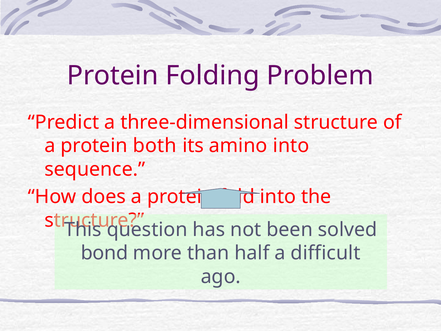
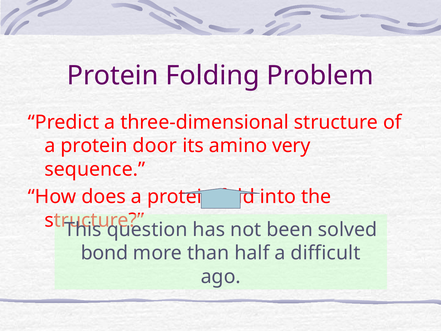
both: both -> door (155, 146)
amino into: into -> very (291, 146)
